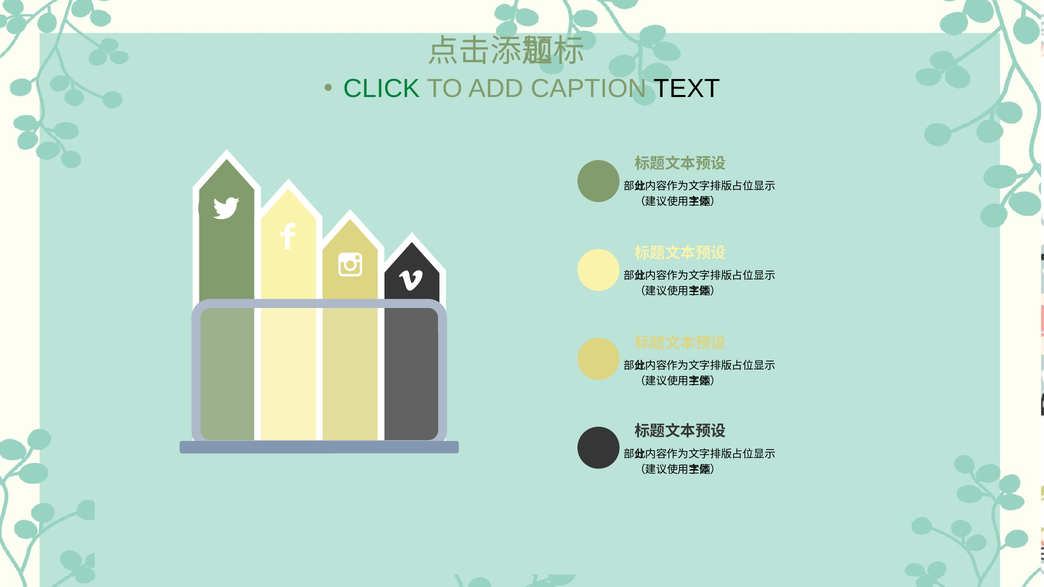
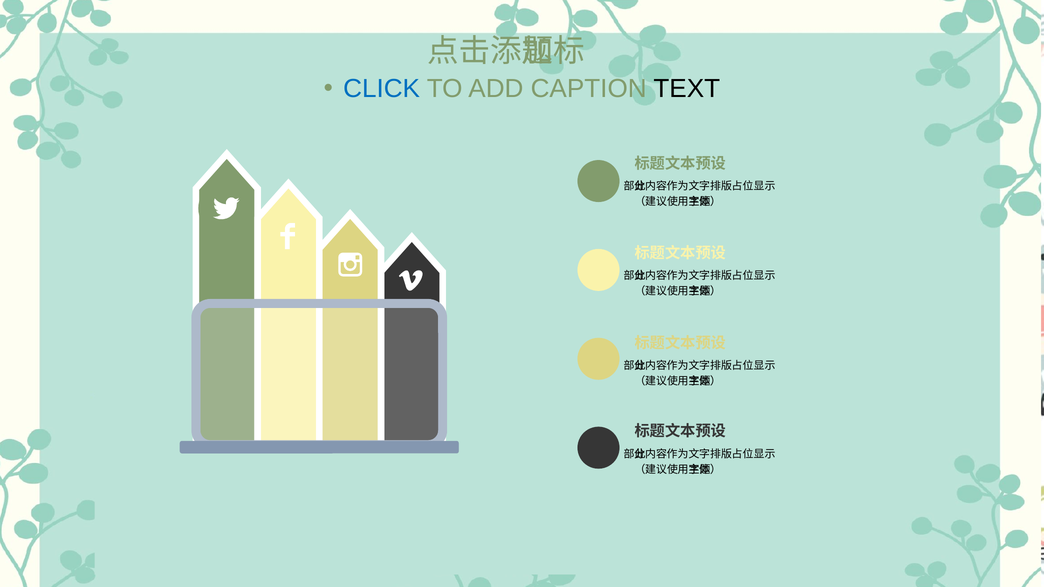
CLICK colour: green -> blue (382, 88)
